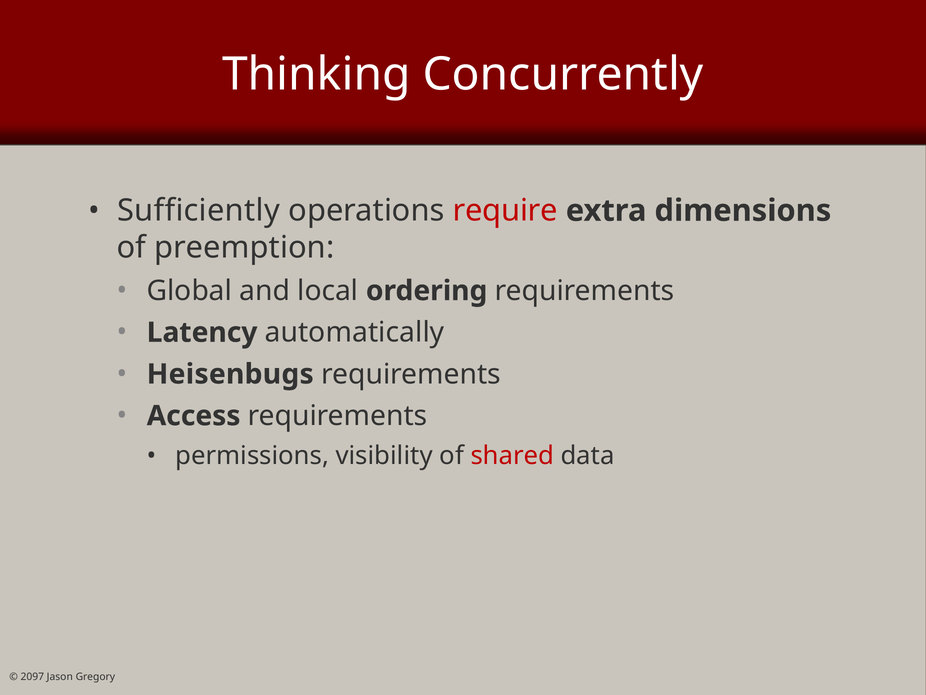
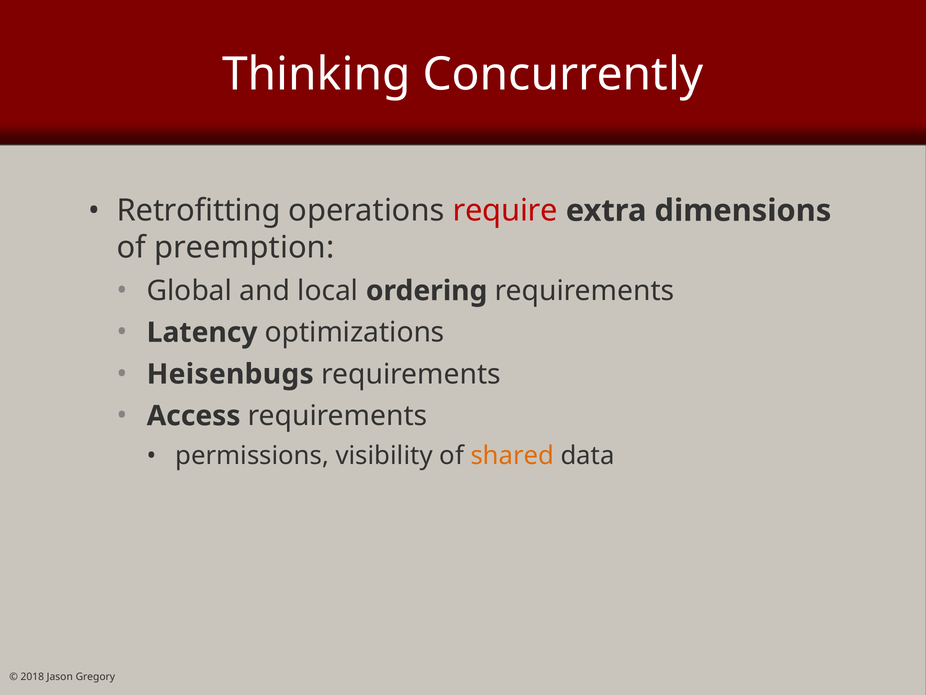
Sufficiently: Sufficiently -> Retrofitting (199, 211)
automatically: automatically -> optimizations (355, 332)
shared colour: red -> orange (512, 456)
2097: 2097 -> 2018 (32, 677)
